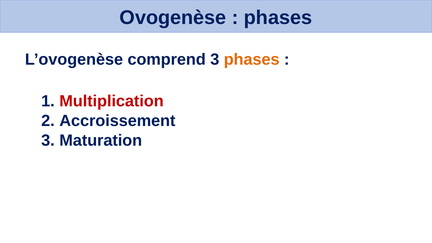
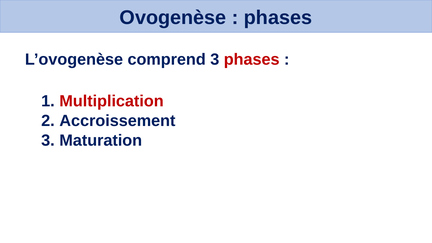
phases colour: orange -> red (252, 59)
